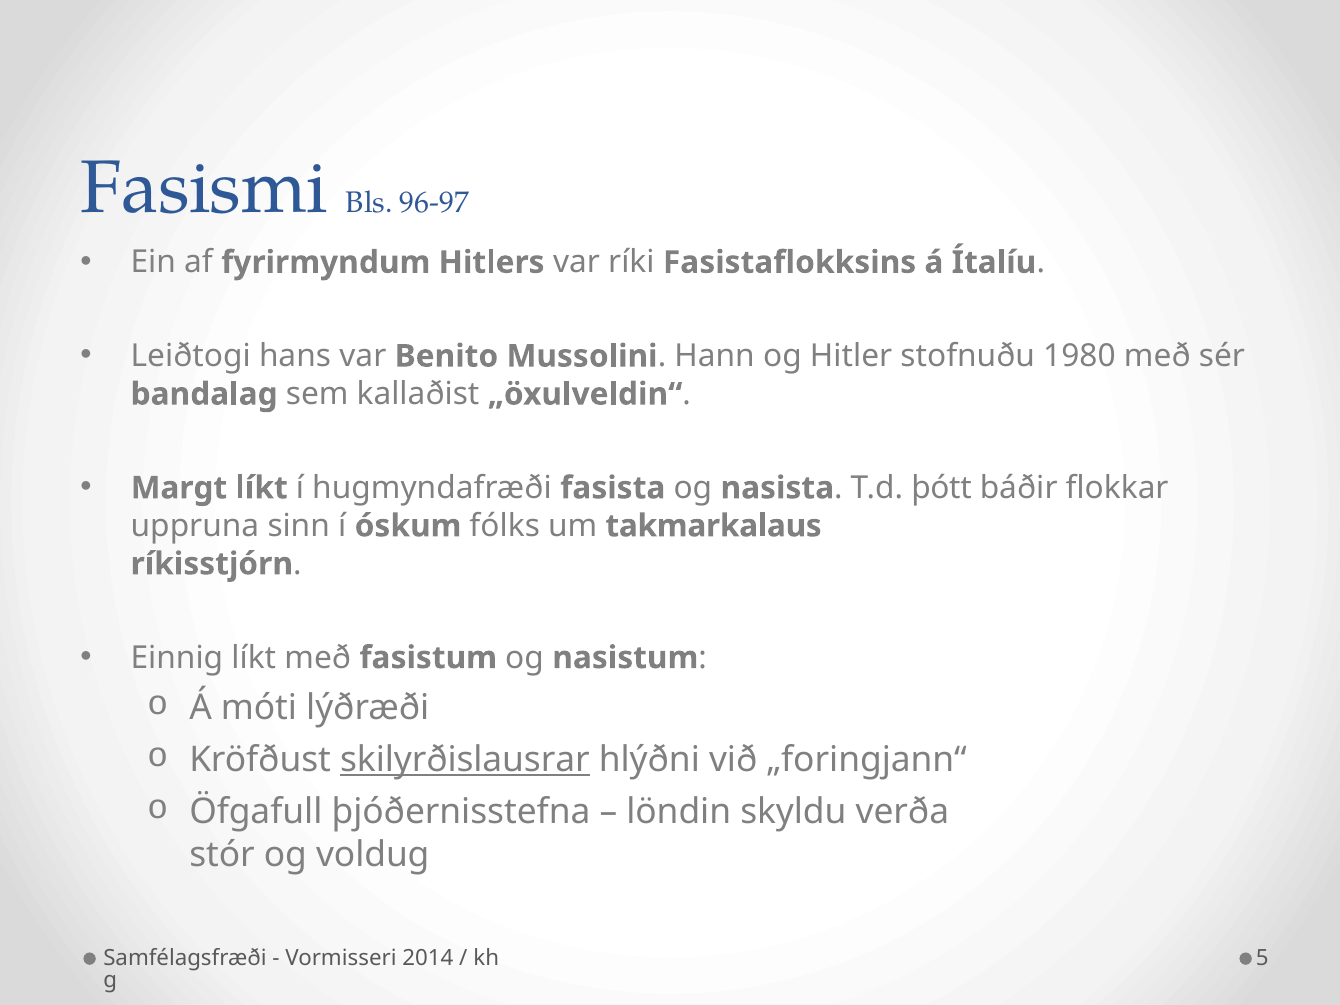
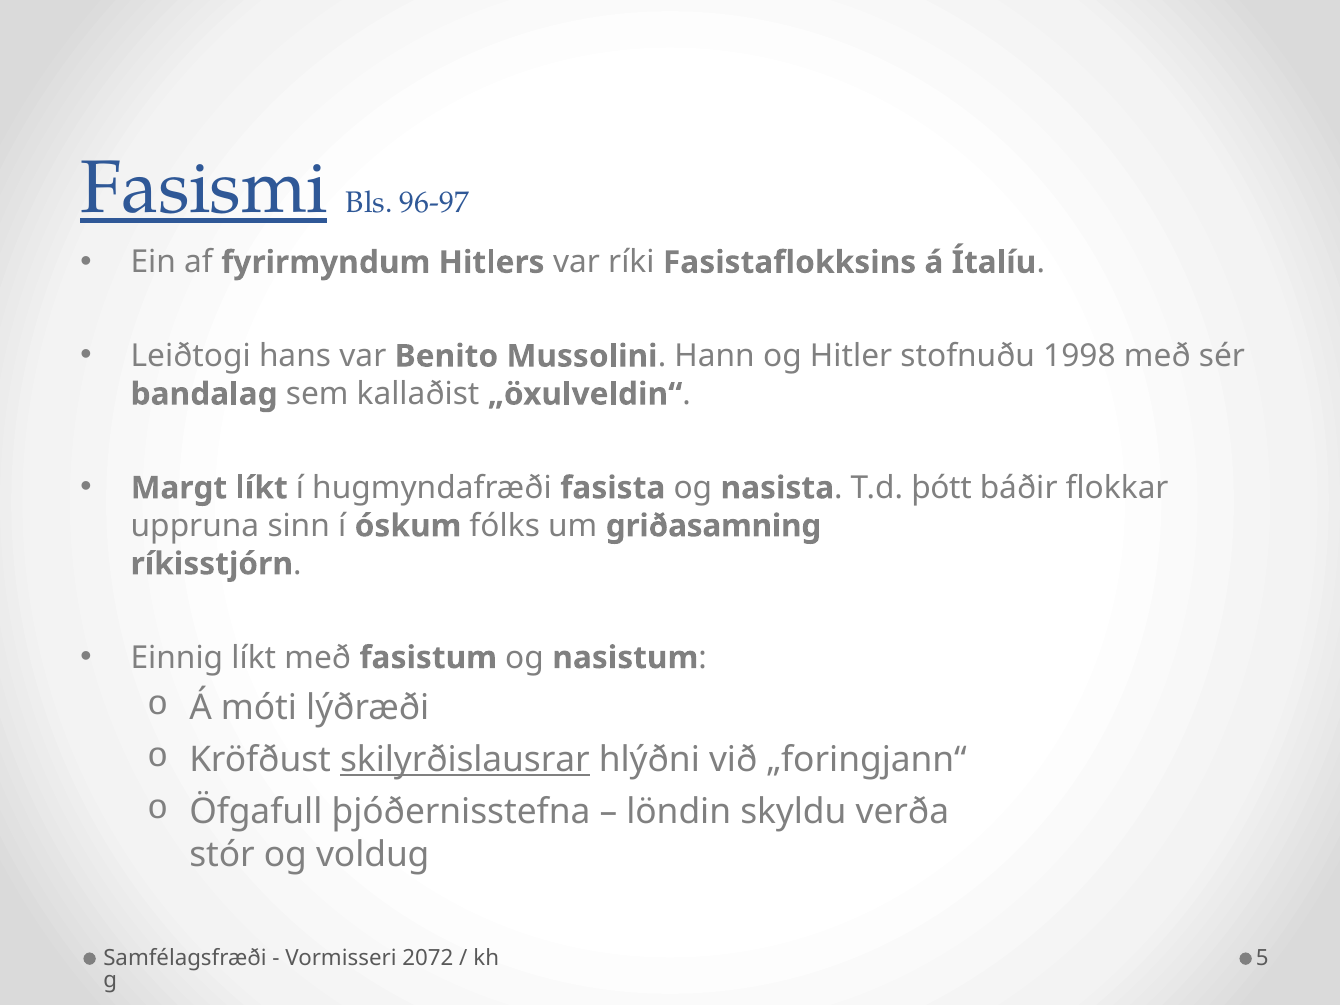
Fasismi underline: none -> present (204, 188)
1980: 1980 -> 1998 (1079, 356)
takmarkalaus: takmarkalaus -> griðasamning (714, 526)
2014: 2014 -> 2072 (428, 958)
